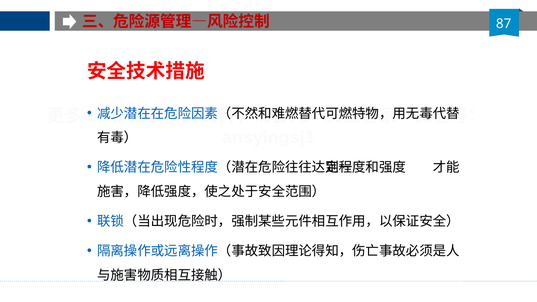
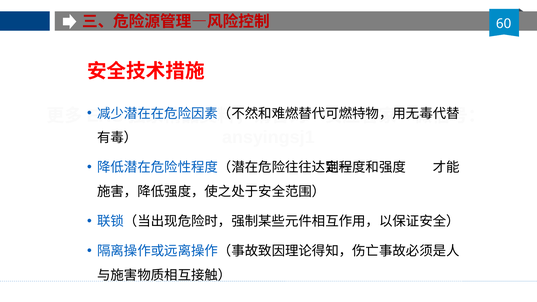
87: 87 -> 60 (504, 24)
